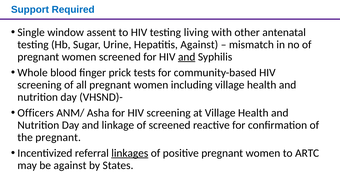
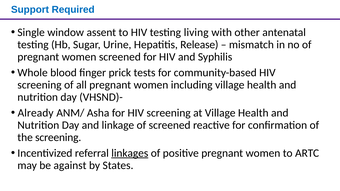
Hepatitis Against: Against -> Release (199, 45)
and underline: present -> none (187, 57)
Officers: Officers -> Already (36, 113)
the pregnant: pregnant -> screening (58, 137)
